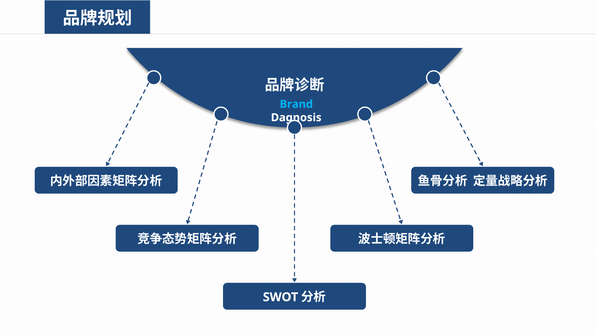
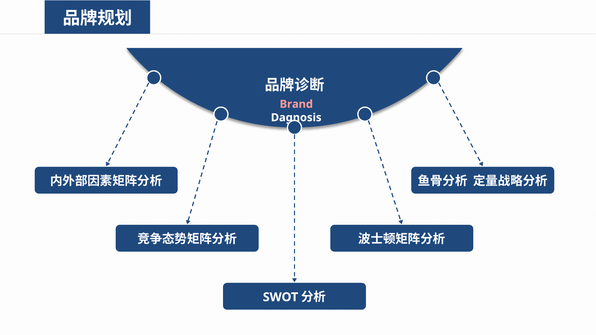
Brand colour: light blue -> pink (296, 104)
